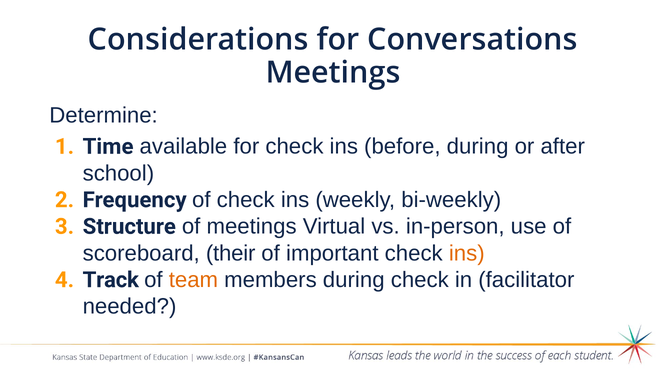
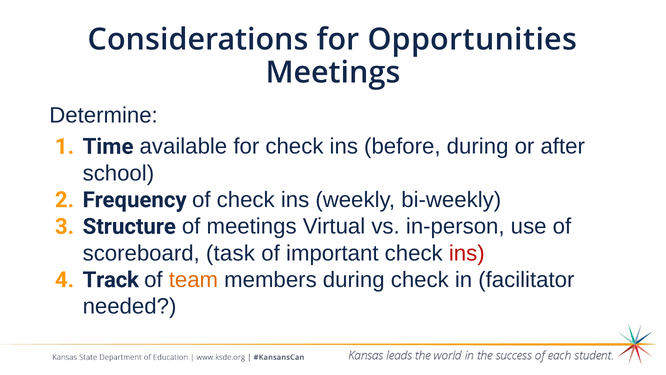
Conversations: Conversations -> Opportunities (472, 39)
their: their -> task (230, 253)
ins colour: orange -> red (467, 253)
